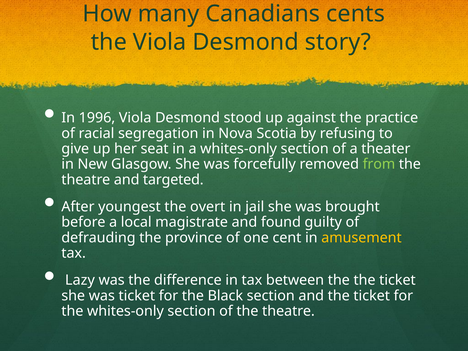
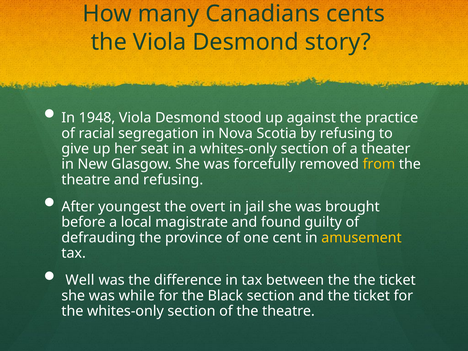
1996: 1996 -> 1948 (97, 118)
from colour: light green -> yellow (379, 164)
and targeted: targeted -> refusing (173, 180)
Lazy: Lazy -> Well (80, 280)
was ticket: ticket -> while (137, 296)
